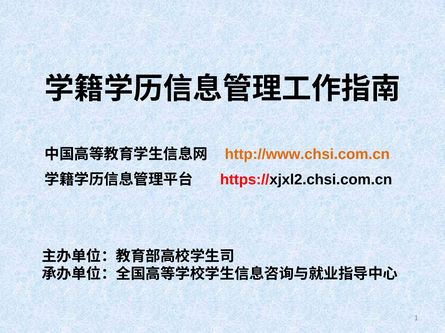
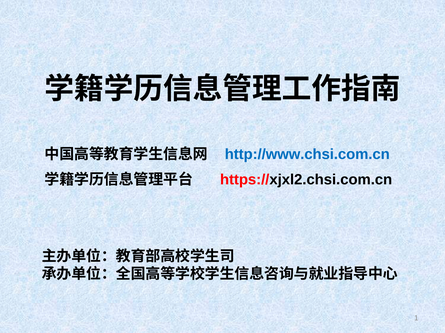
http://www.chsi.com.cn colour: orange -> blue (307, 155)
